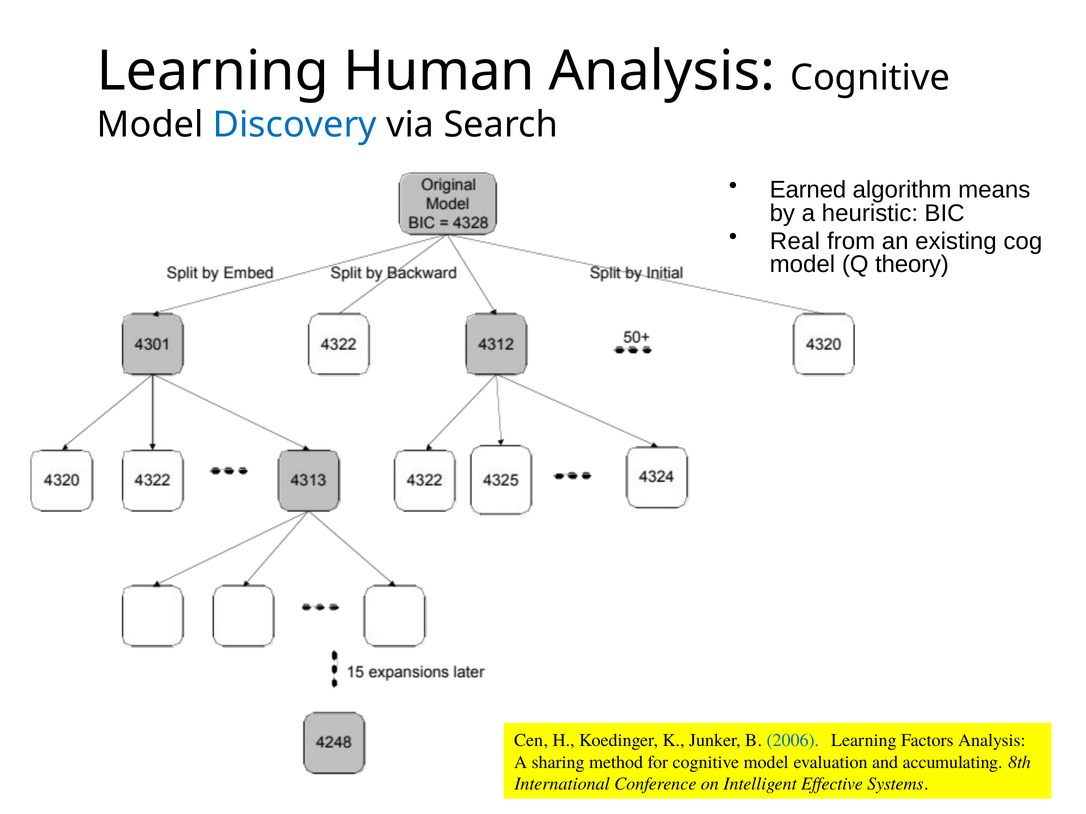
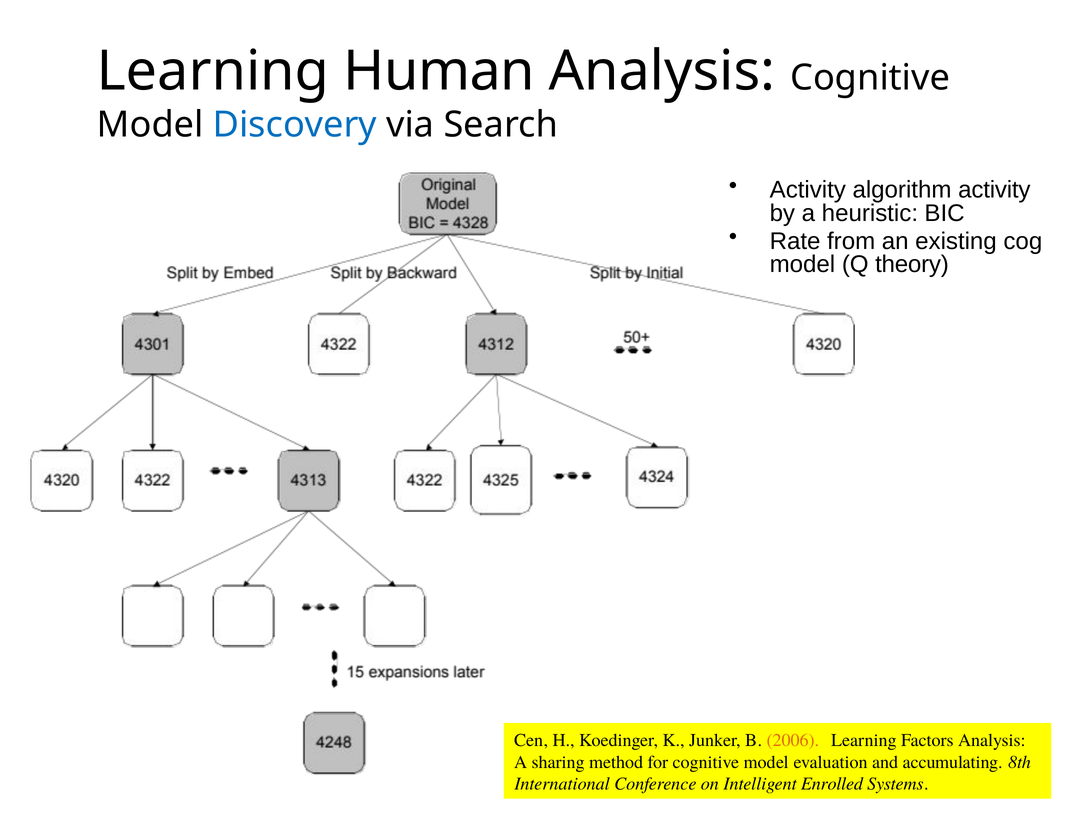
Earned: Earned -> Activity (808, 190)
algorithm means: means -> activity (994, 190)
Real: Real -> Rate (795, 241)
2006 colour: blue -> orange (793, 741)
Effective: Effective -> Enrolled (832, 784)
